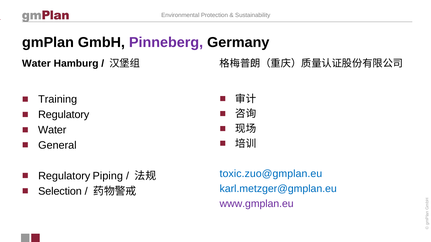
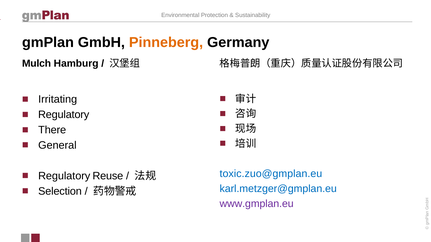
Pinneberg colour: purple -> orange (166, 43)
Water: Water -> Mulch (37, 64)
Training: Training -> Irritating (58, 100)
Water: Water -> There (52, 130)
Piping: Piping -> Reuse (108, 176)
